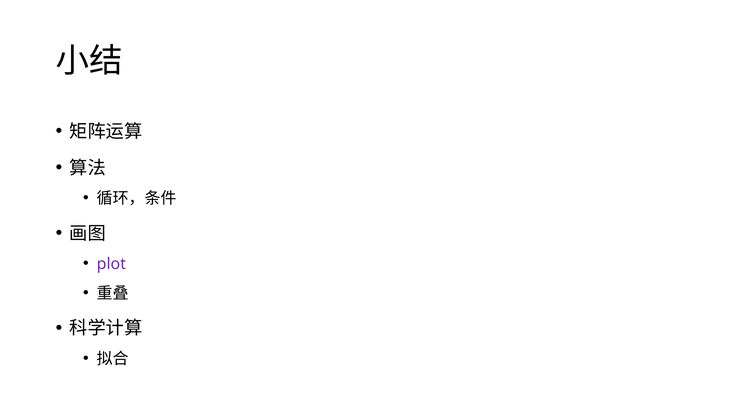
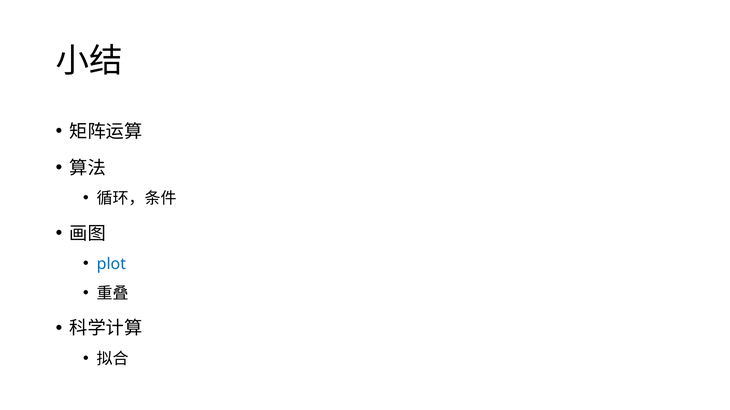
plot colour: purple -> blue (111, 264)
